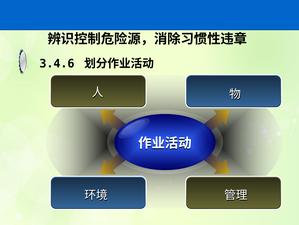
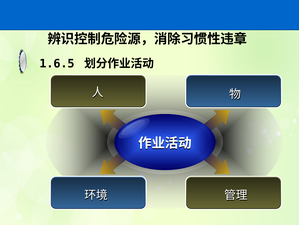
3.4.6: 3.4.6 -> 1.6.5 (57, 63)
